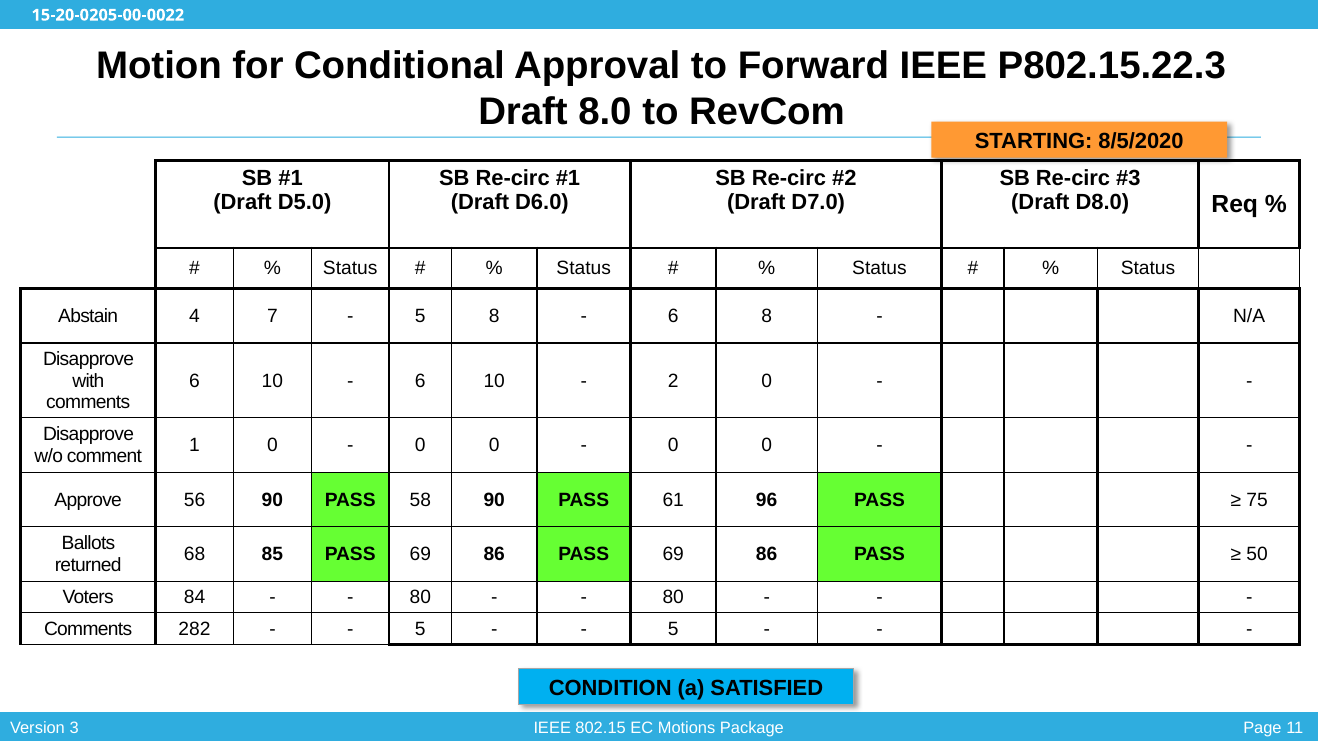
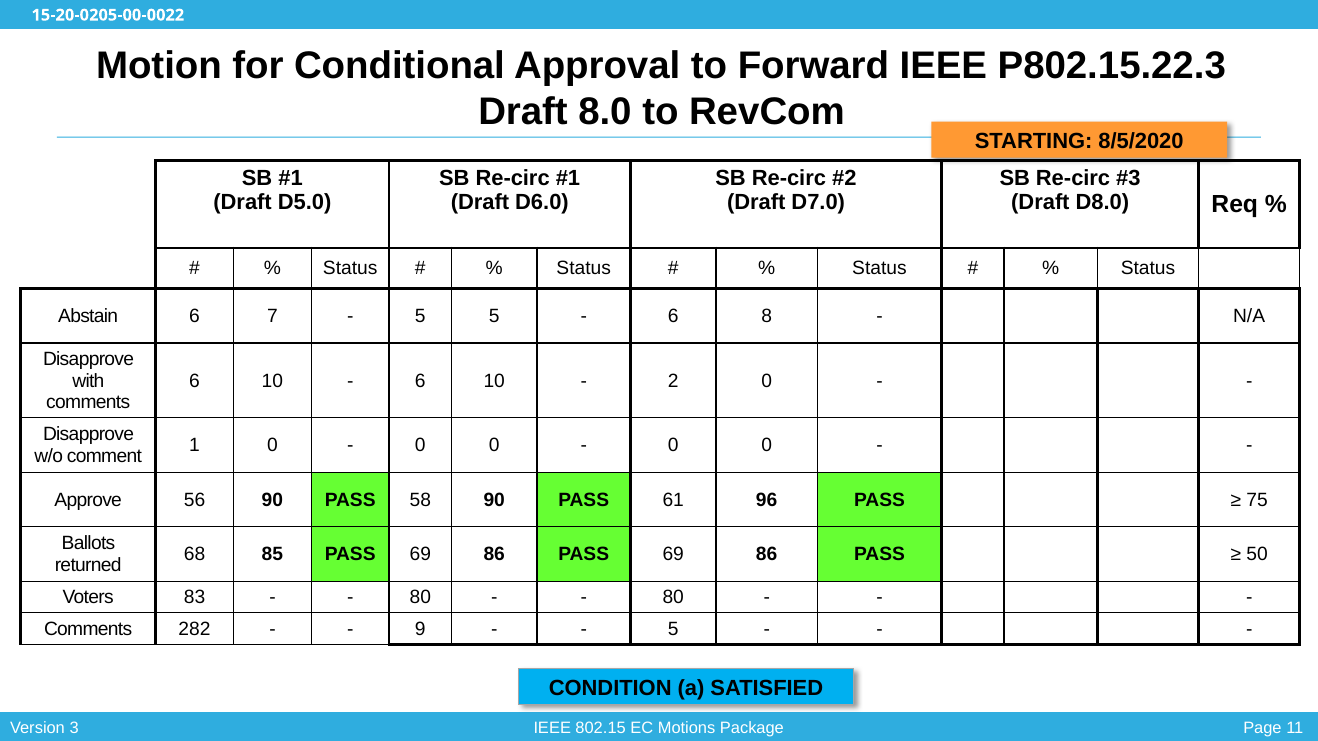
Abstain 4: 4 -> 6 (195, 316)
5 8: 8 -> 5 (494, 316)
84: 84 -> 83 (195, 598)
5: 5 -> 9 (420, 629)
